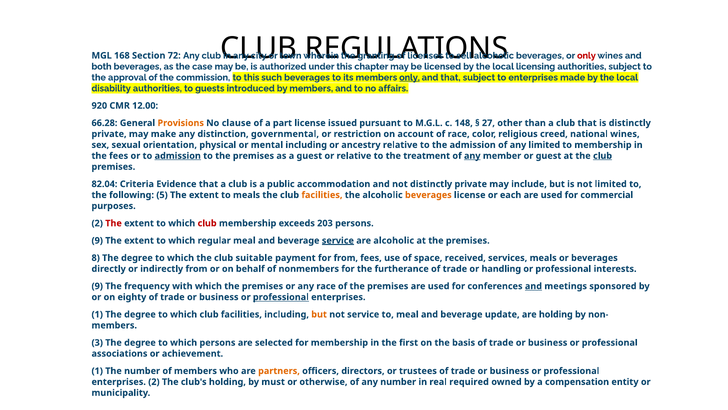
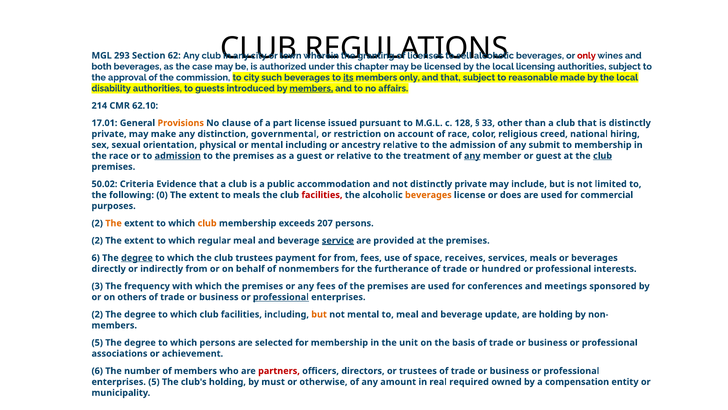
168: 168 -> 293 (122, 56)
72: 72 -> 62 (174, 56)
to this: this -> city (252, 77)
its underline: none -> present (348, 77)
only underline: present -> none (410, 77)
to enterprises: enterprises -> reasonable (533, 77)
members underline: none -> present (311, 88)
920: 920 -> 214 (99, 106)
12.00: 12.00 -> 62.10 (145, 106)
66.28: 66.28 -> 17.01 (104, 123)
148: 148 -> 128 (464, 123)
27: 27 -> 33 (488, 123)
national wines: wines -> hiring (625, 134)
any limited: limited -> submit (544, 145)
the fees: fees -> race (119, 156)
82.04: 82.04 -> 50.02 (104, 184)
5: 5 -> 0 (162, 195)
facilities colour: orange -> red (322, 195)
each: each -> does (511, 195)
The colour: red -> orange (114, 223)
club colour: red -> orange (207, 223)
203: 203 -> 207 (325, 223)
9: 9 -> 2 (97, 240)
are alcoholic: alcoholic -> provided (394, 240)
8: 8 -> 6 (96, 258)
degree underline: none -> present (137, 258)
club suitable: suitable -> trustees (254, 258)
received: received -> receives (465, 258)
handling: handling -> hundred (501, 269)
9: 9 -> 3 (97, 286)
any race: race -> fees (326, 286)
and underline: present -> none (533, 286)
eighty: eighty -> others (132, 297)
1: 1 -> 2 (97, 314)
not service: service -> mental (363, 314)
3: 3 -> 5 (97, 342)
first: first -> unit (409, 342)
1: 1 -> 6 (97, 371)
partners colour: orange -> red (279, 371)
enterprises 2: 2 -> 5 (154, 381)
any number: number -> amount (398, 381)
